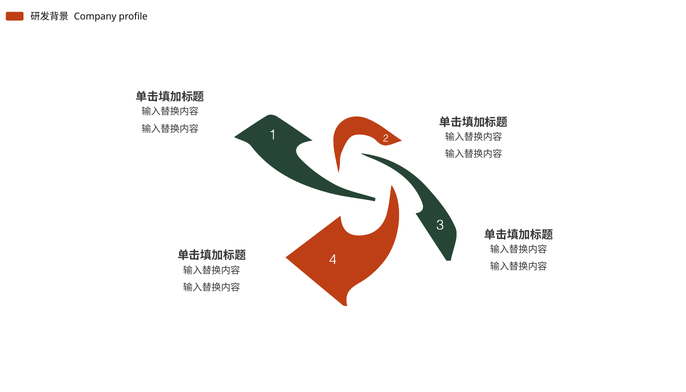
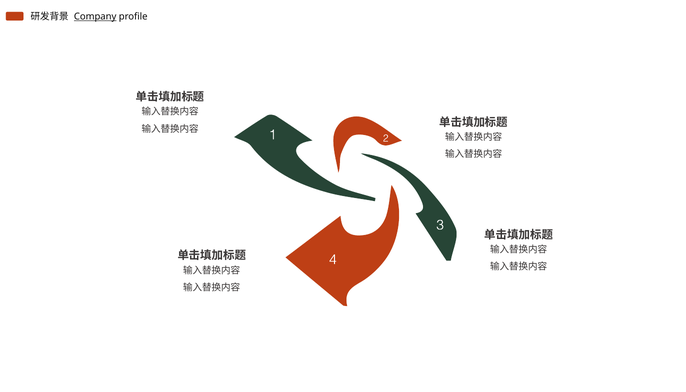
Company underline: none -> present (95, 17)
